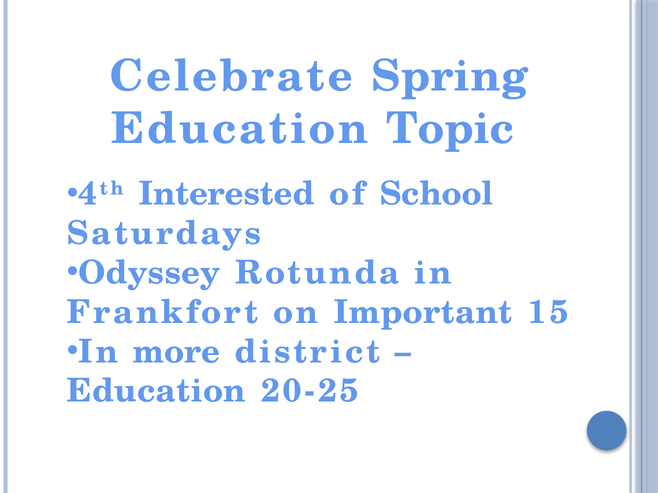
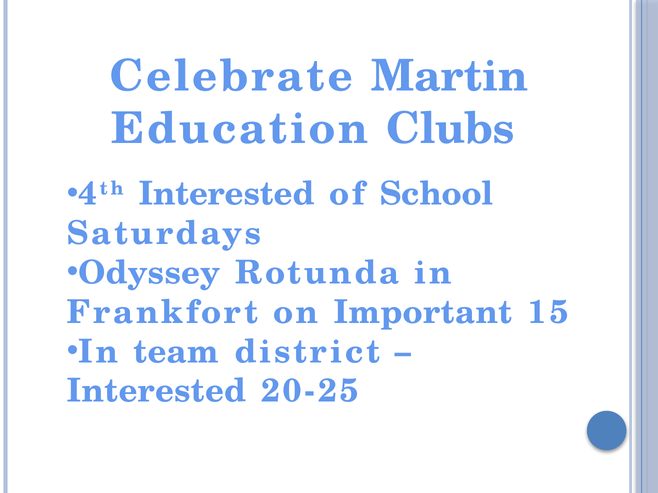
Spring: Spring -> Martin (450, 76)
Topic: Topic -> Clubs (451, 129)
more: more -> team (176, 352)
Education: Education -> Interested (156, 392)
